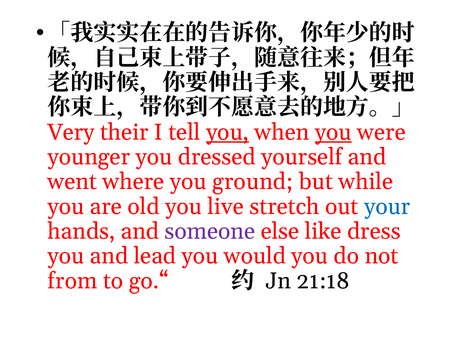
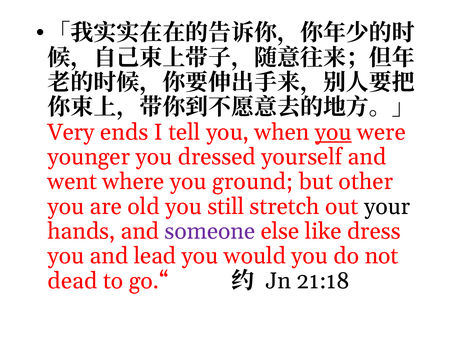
their: their -> ends (124, 132)
you underline: present -> none (228, 132)
while: while -> other (366, 182)
live: live -> still (226, 207)
your colour: blue -> black (387, 207)
from: from -> dead (72, 281)
